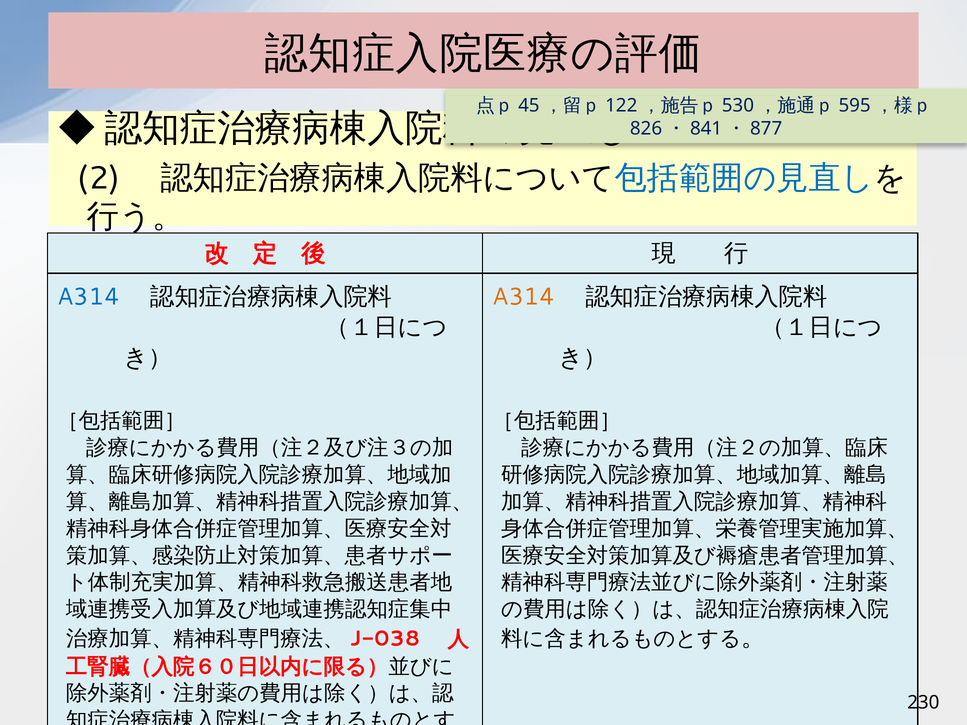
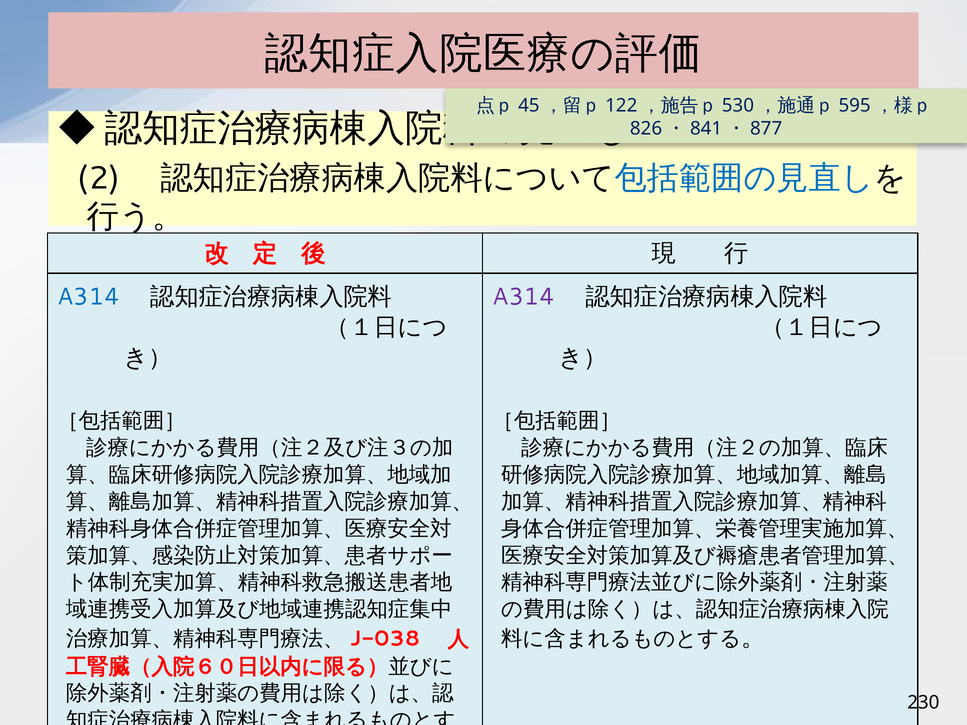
A314 colour: orange -> purple (523, 297)
